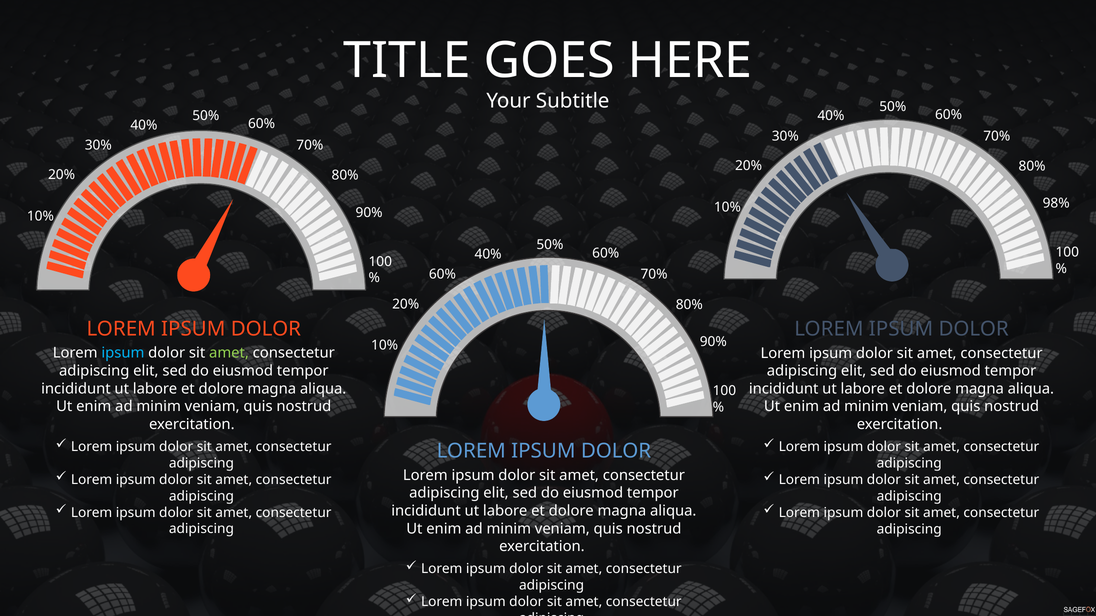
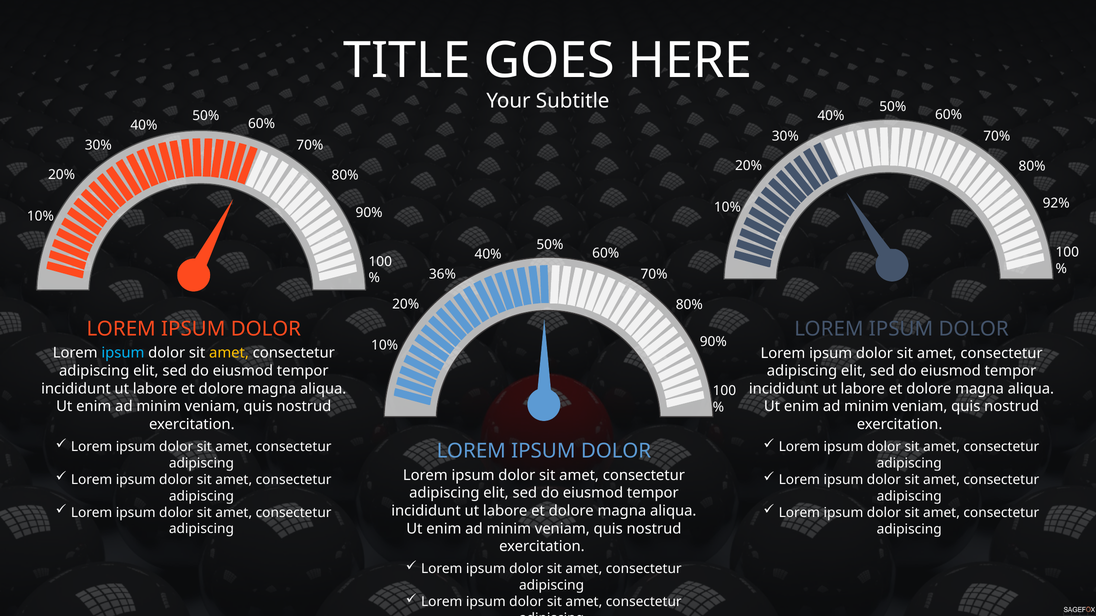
98%: 98% -> 92% (1056, 204)
60%: 60% -> 36% (442, 275)
amet colour: light green -> yellow (229, 353)
